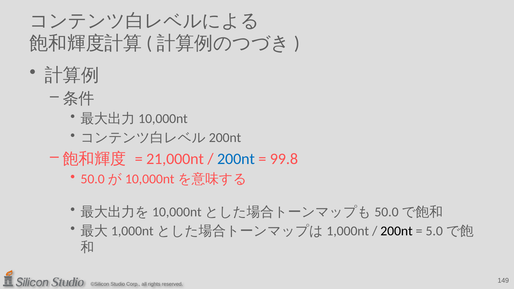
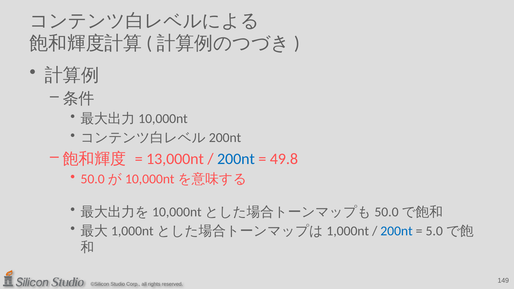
21,000nt: 21,000nt -> 13,000nt (175, 159)
99.8: 99.8 -> 49.8 (284, 159)
200nt colour: black -> blue (397, 231)
